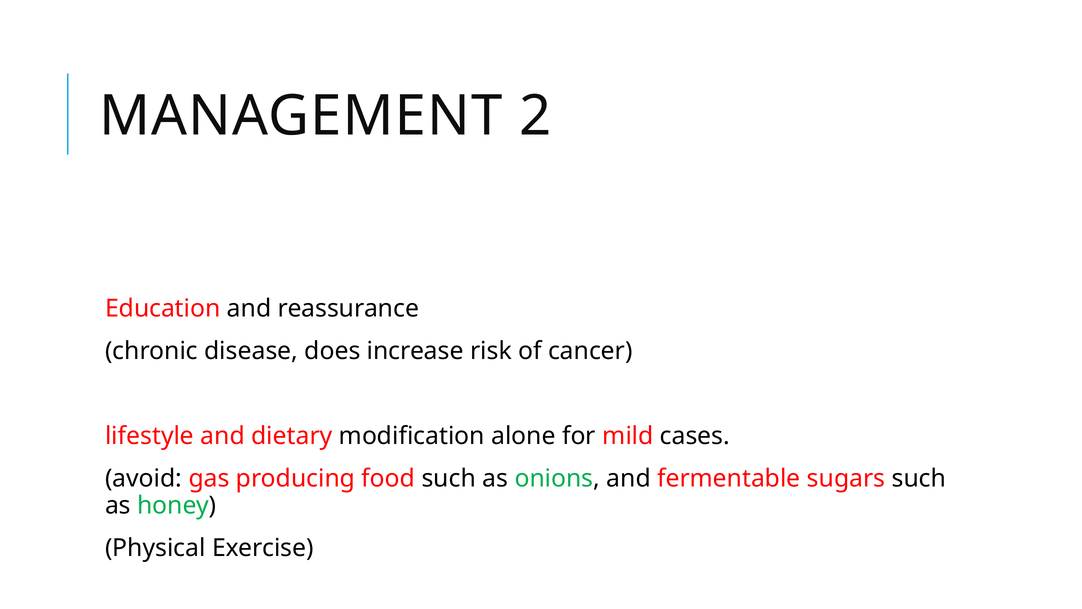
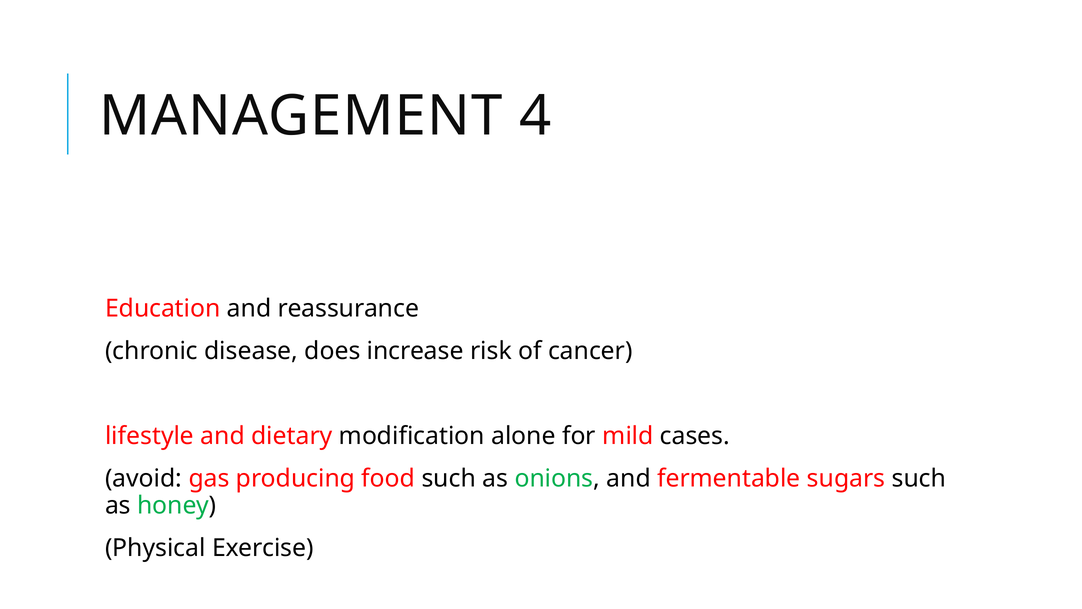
2: 2 -> 4 (536, 116)
